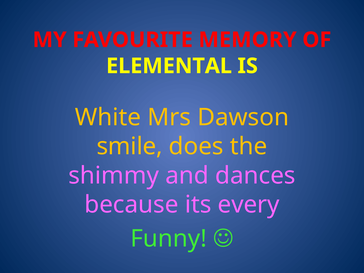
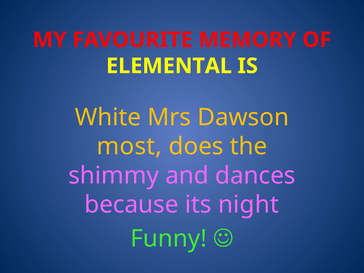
smile: smile -> most (129, 146)
every: every -> night (248, 205)
